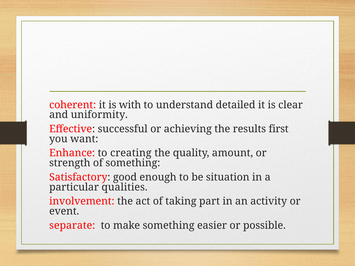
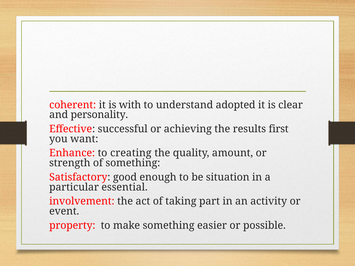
detailed: detailed -> adopted (236, 105)
uniformity: uniformity -> personality (99, 115)
qualities: qualities -> essential (125, 187)
separate: separate -> property (72, 226)
